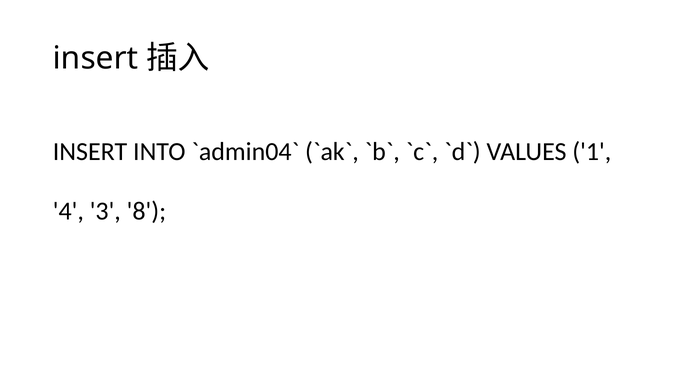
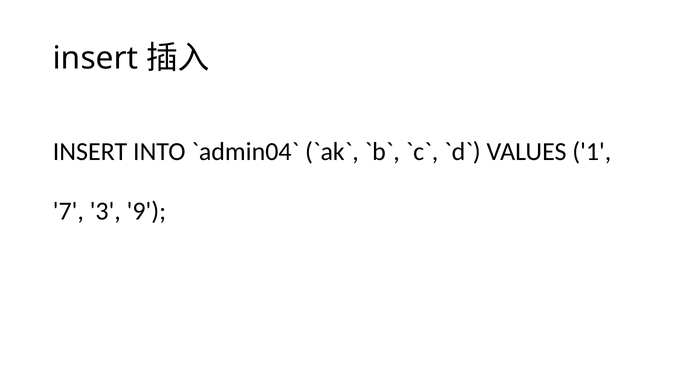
4: 4 -> 7 (68, 211)
8: 8 -> 9 (146, 211)
